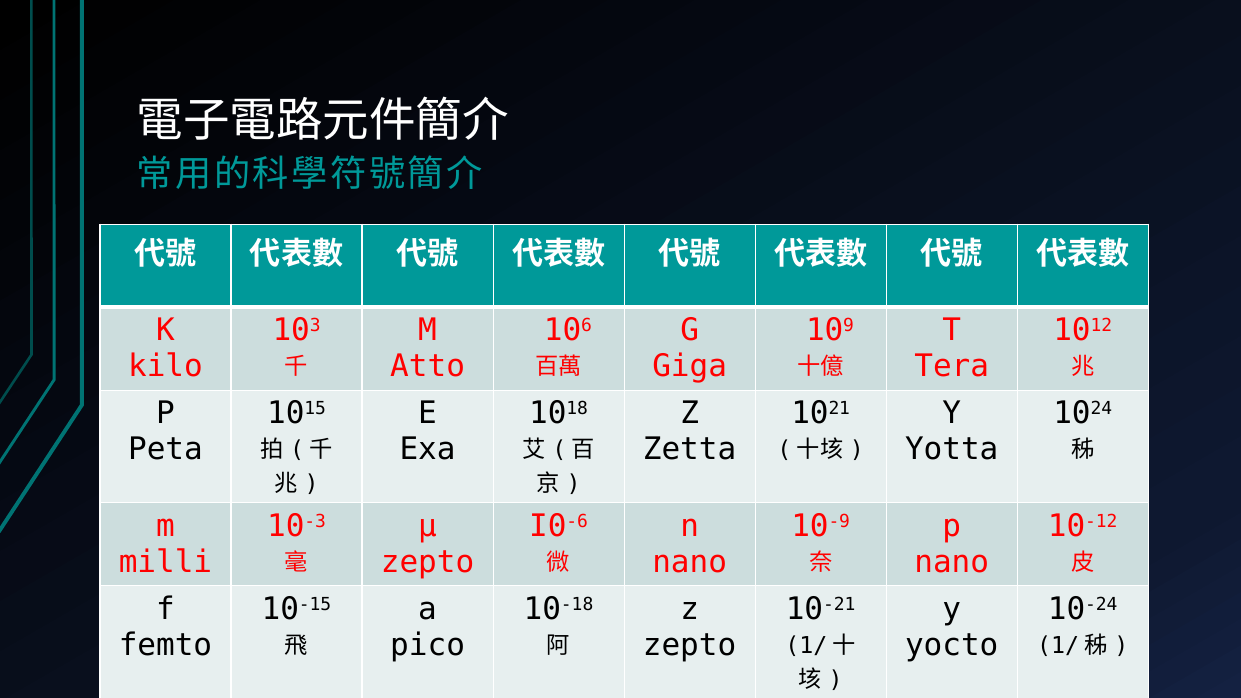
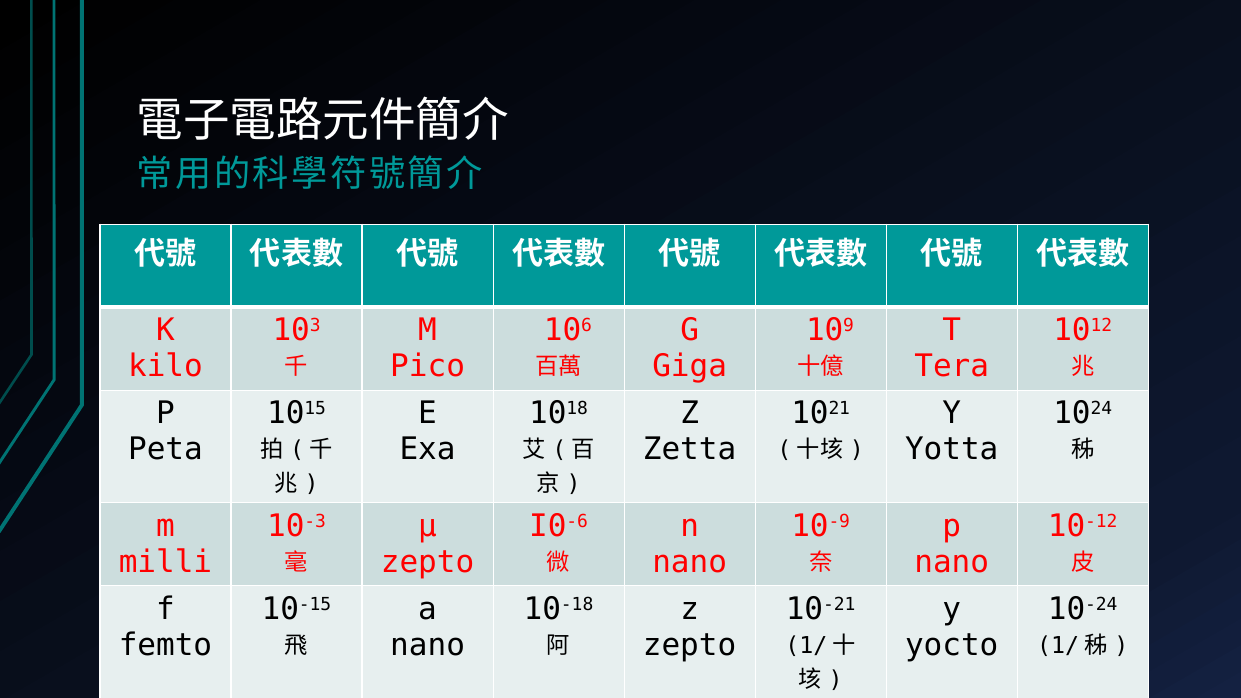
Atto: Atto -> Pico (428, 367)
pico: pico -> nano (428, 646)
